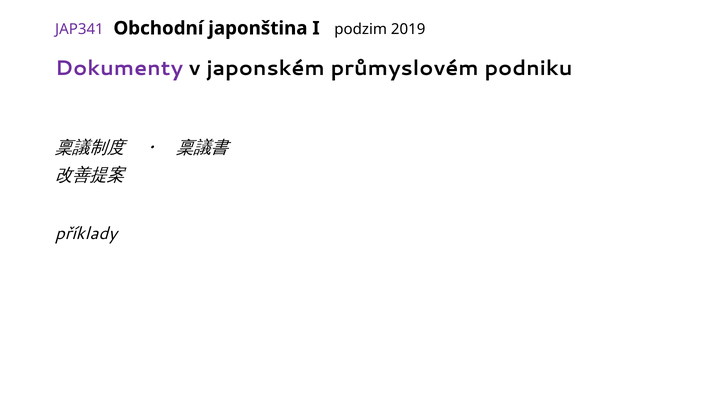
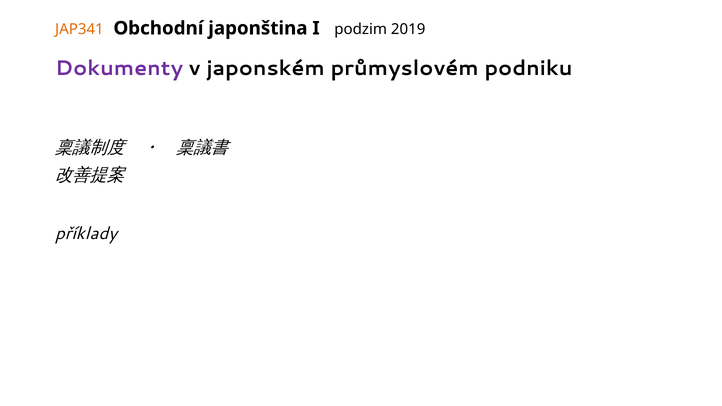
JAP341 colour: purple -> orange (79, 29)
